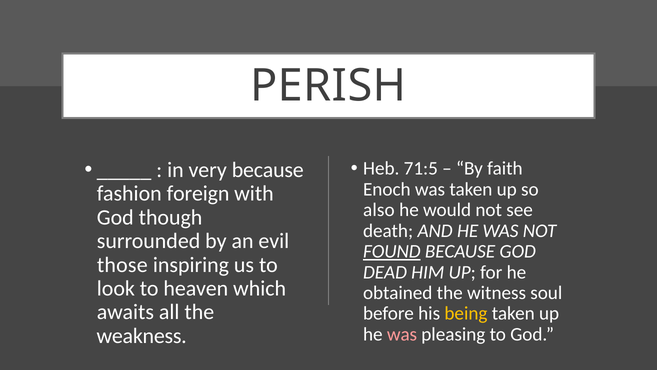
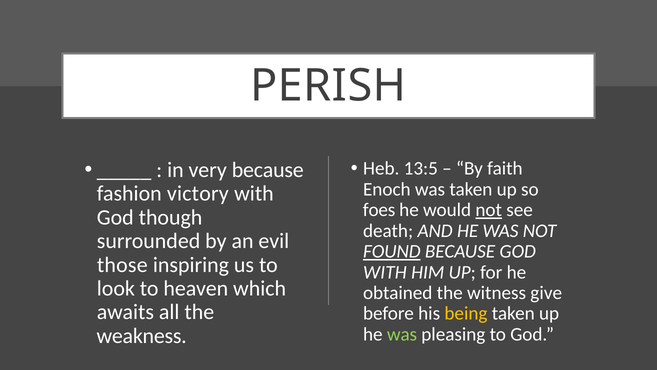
71:5: 71:5 -> 13:5 (421, 168)
foreign: foreign -> victory (198, 193)
also: also -> foes (379, 210)
not underline: none -> present (489, 210)
DEAD: DEAD -> WITH (385, 272)
soul: soul -> give (546, 293)
was colour: pink -> light green (402, 334)
